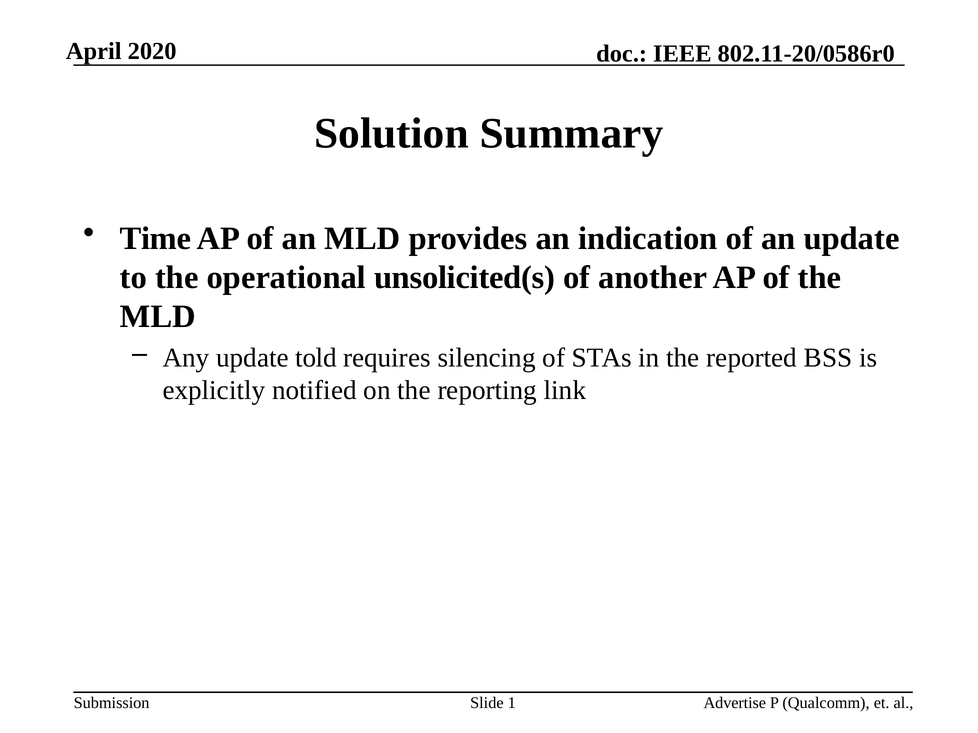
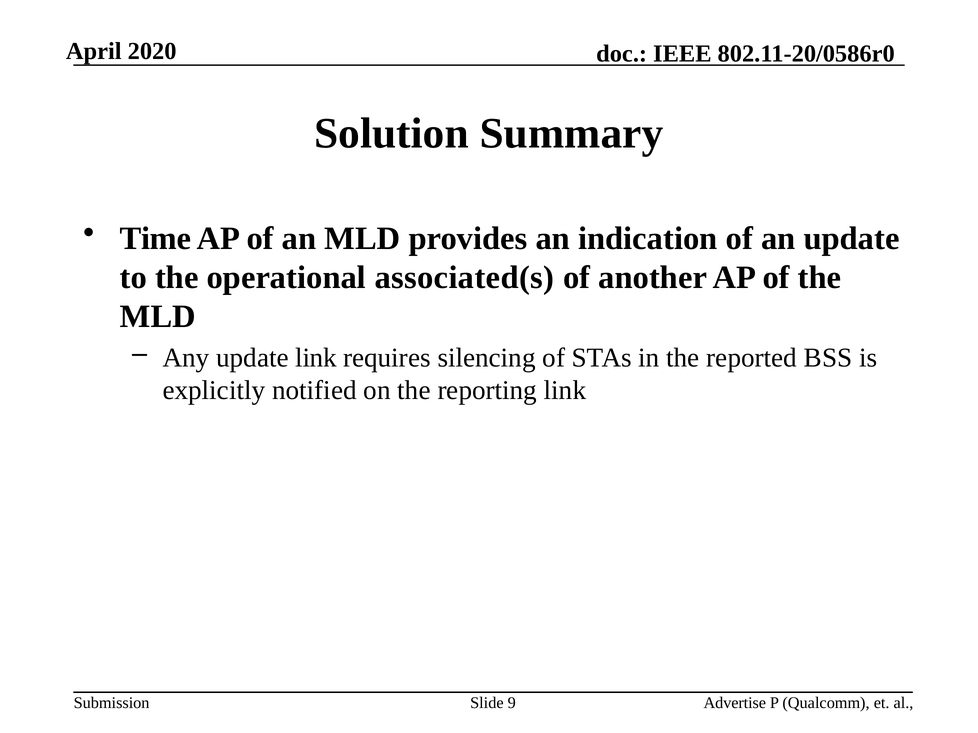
unsolicited(s: unsolicited(s -> associated(s (464, 278)
update told: told -> link (316, 358)
1: 1 -> 9 (512, 703)
